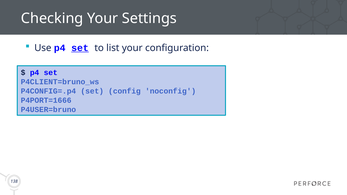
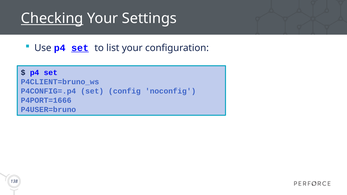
Checking underline: none -> present (52, 18)
